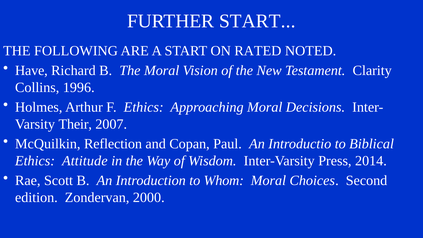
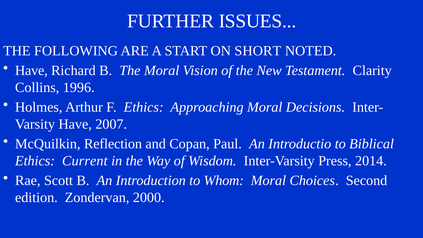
FURTHER START: START -> ISSUES (257, 21)
RATED: RATED -> SHORT (258, 51)
Their: Their -> Have (75, 124)
Attitude: Attitude -> Current (85, 161)
